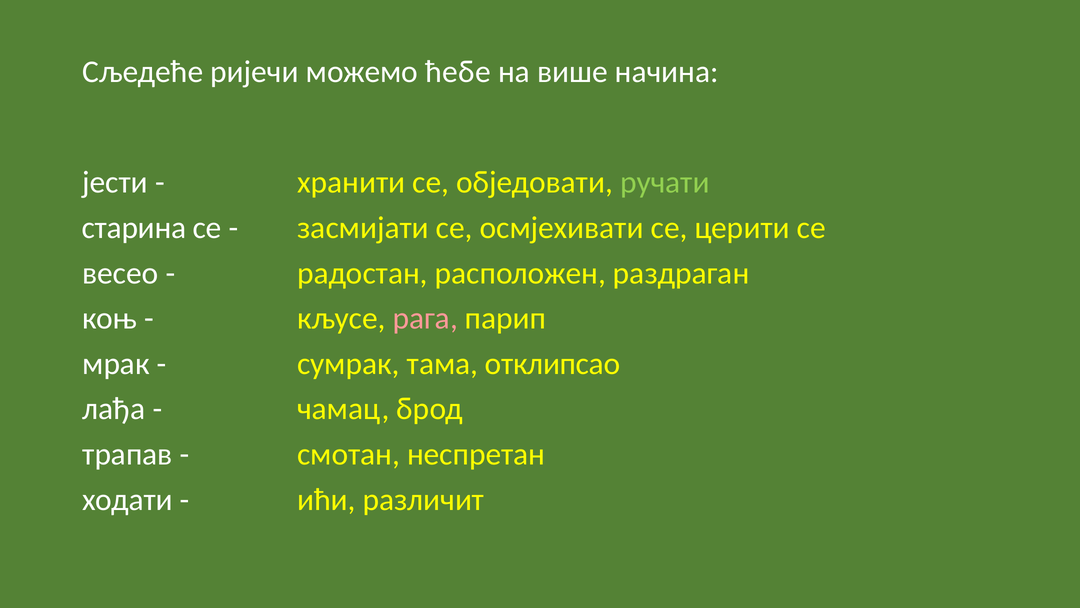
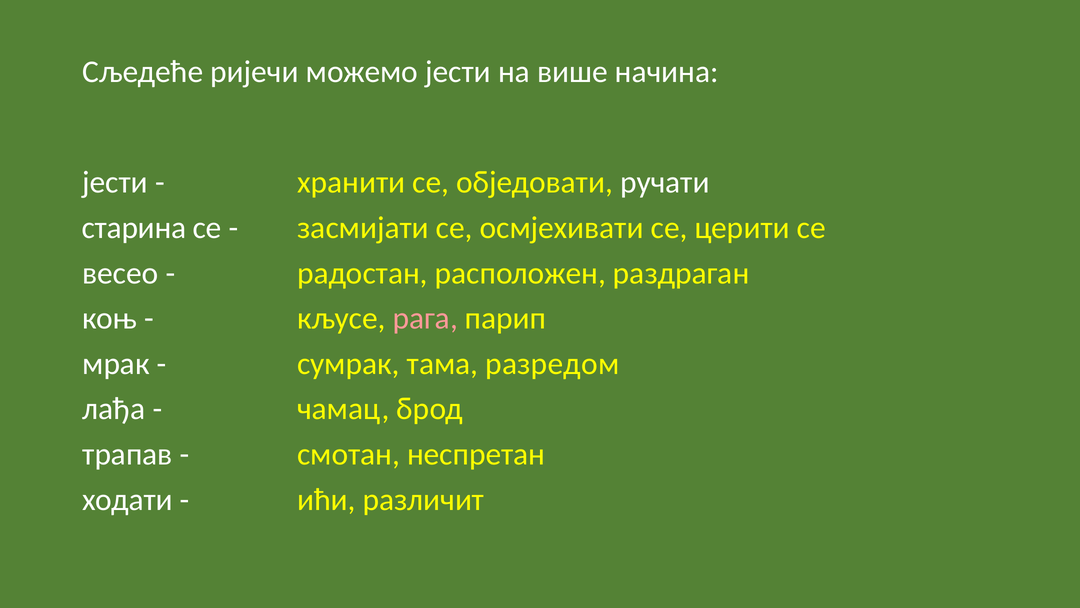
можемо ћебе: ћебе -> јести (458, 72)
ручати colour: light green -> white (665, 182)
отклипсао: отклипсао -> разредом (552, 363)
